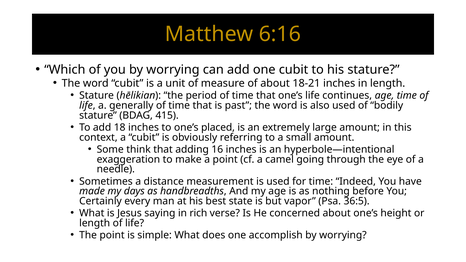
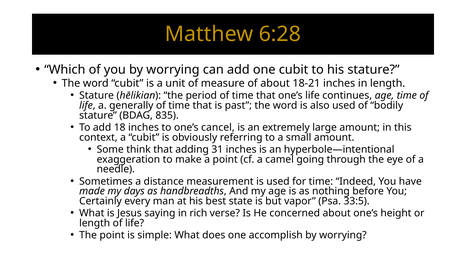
6:16: 6:16 -> 6:28 (280, 34)
415: 415 -> 835 (167, 115)
placed: placed -> cancel (218, 128)
16: 16 -> 31 (217, 150)
36:5: 36:5 -> 33:5 (357, 201)
